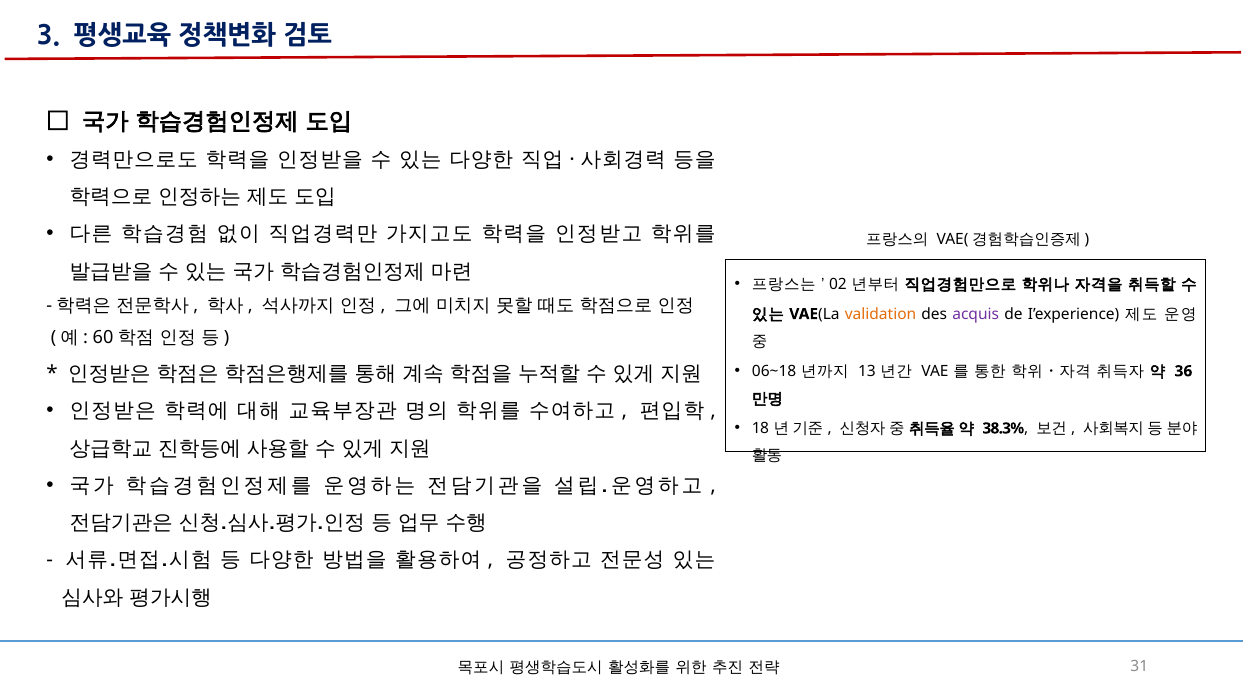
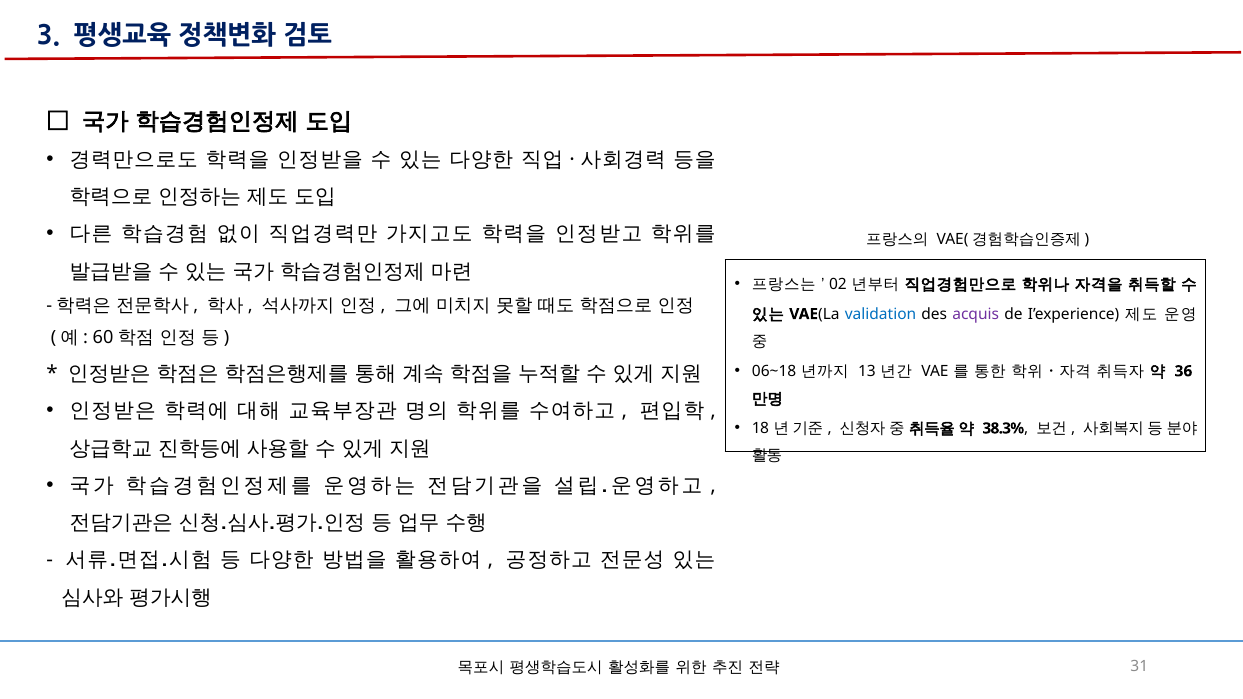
validation colour: orange -> blue (881, 314)
